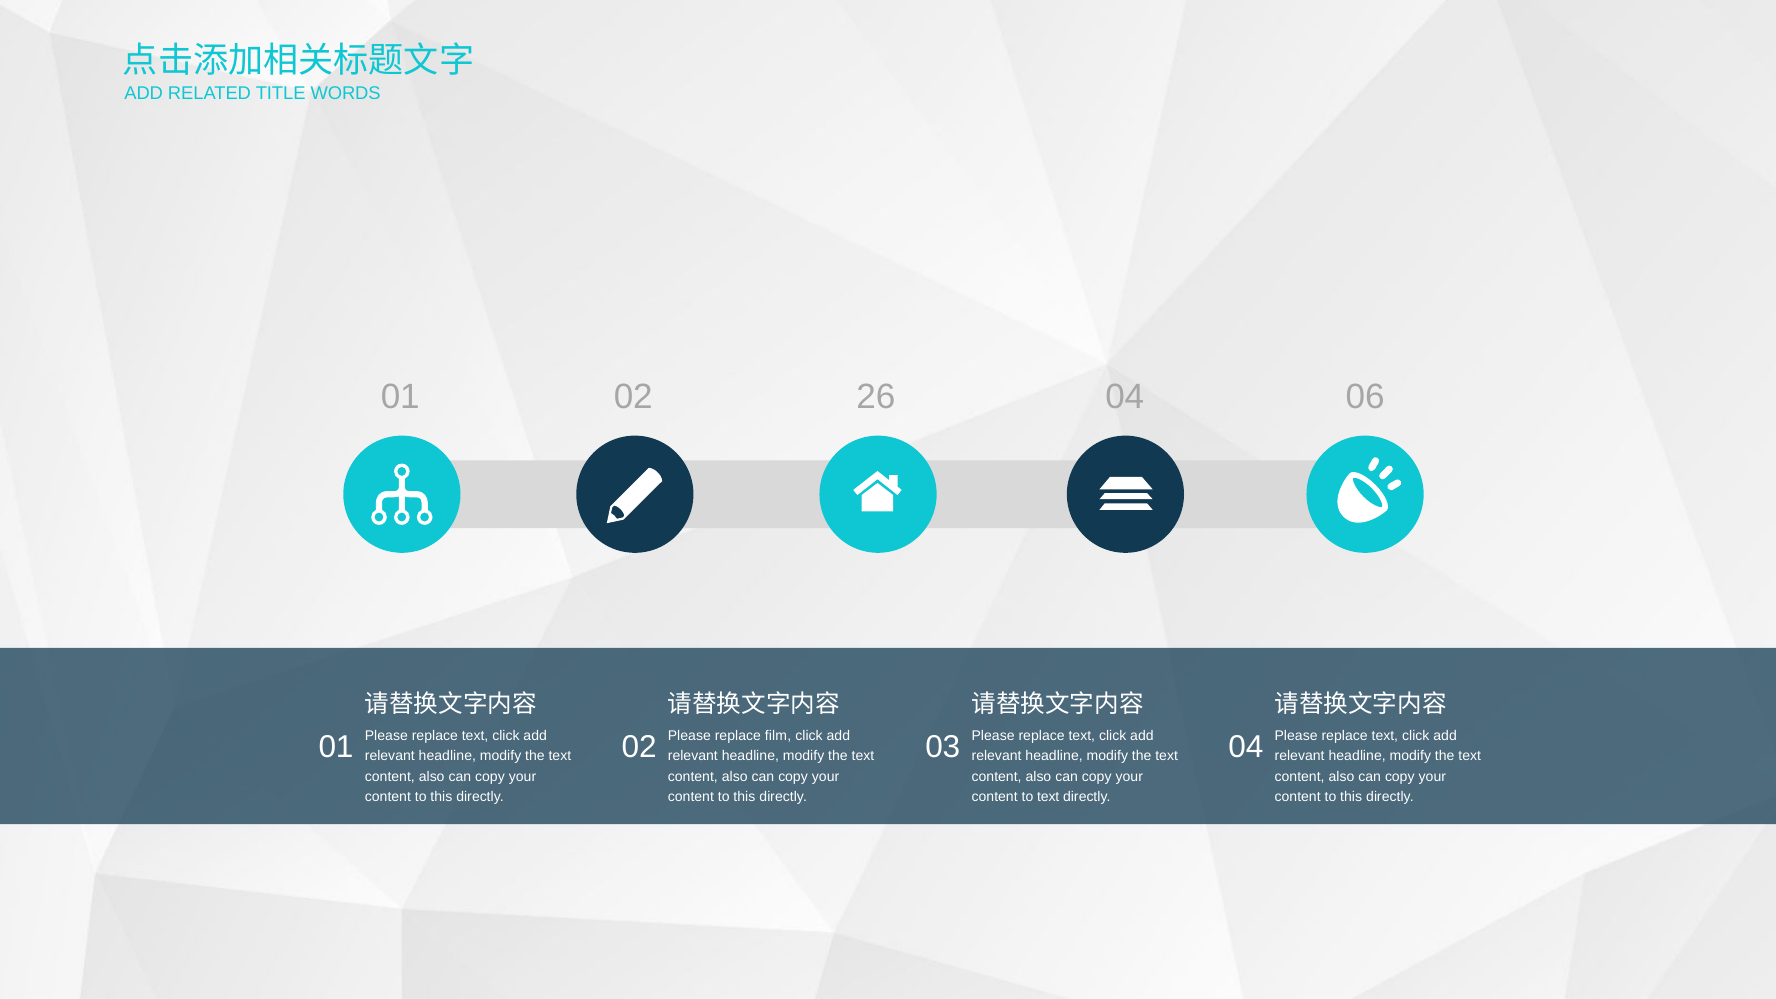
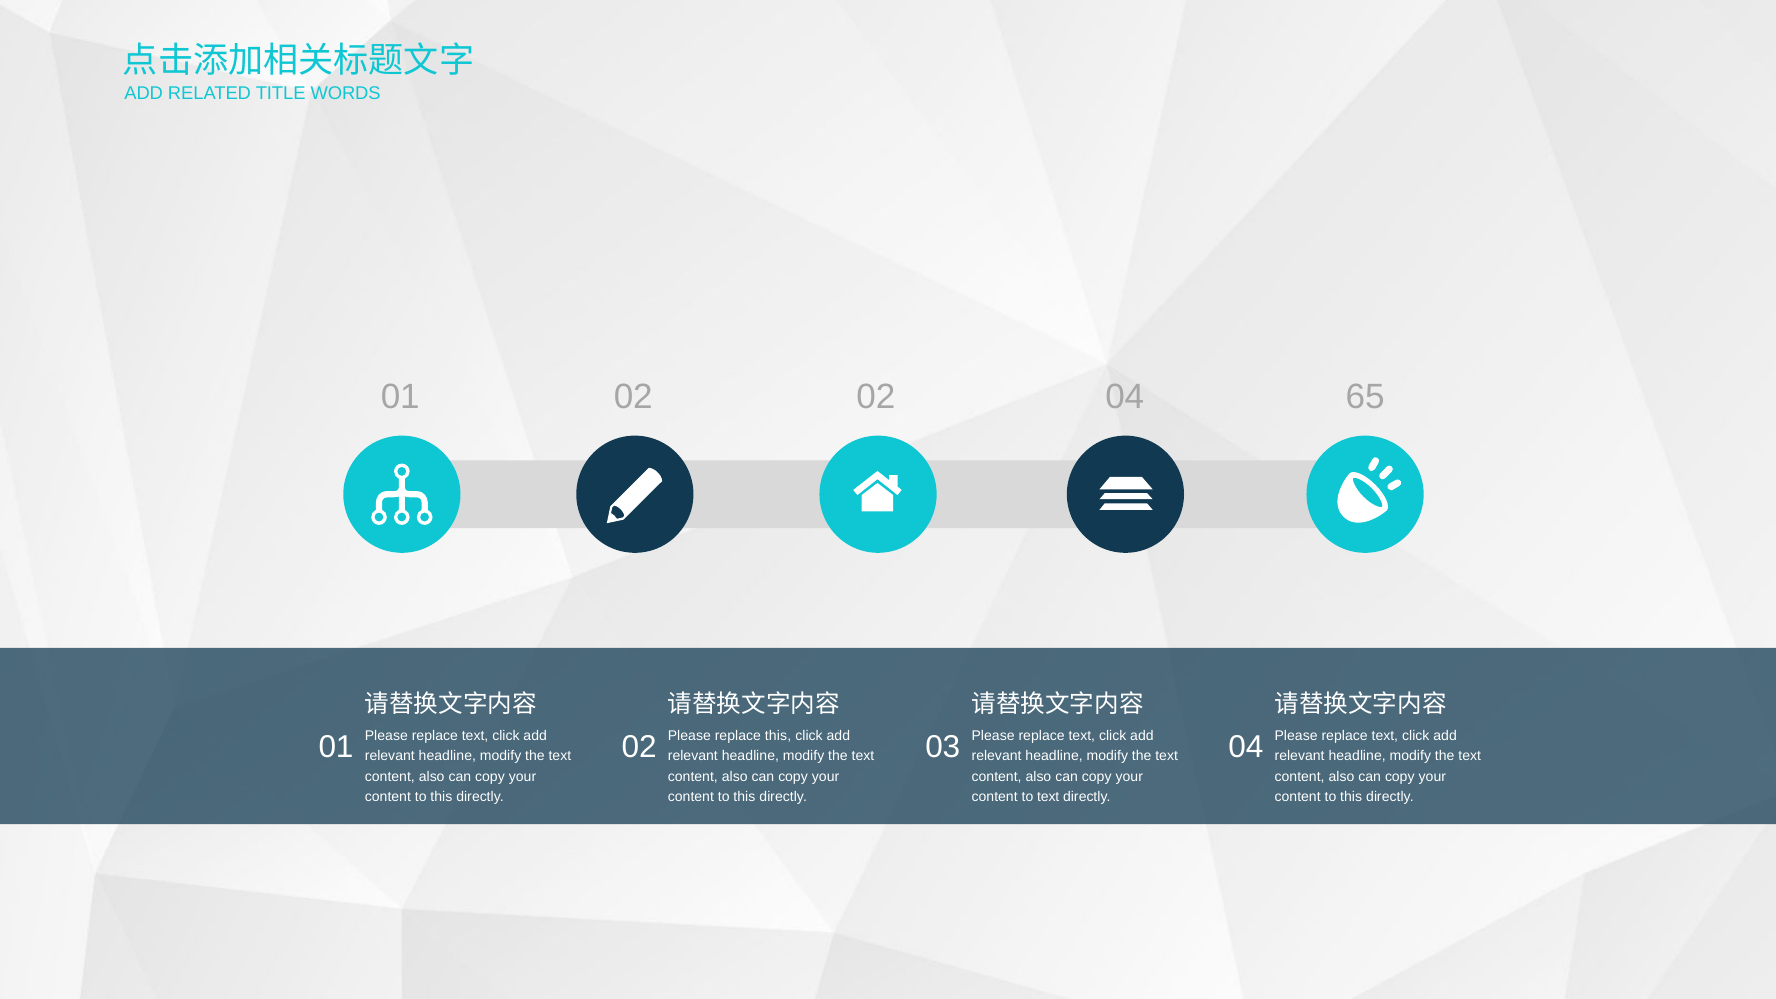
02 26: 26 -> 02 (876, 397)
06: 06 -> 65 (1365, 397)
replace film: film -> this (778, 736)
